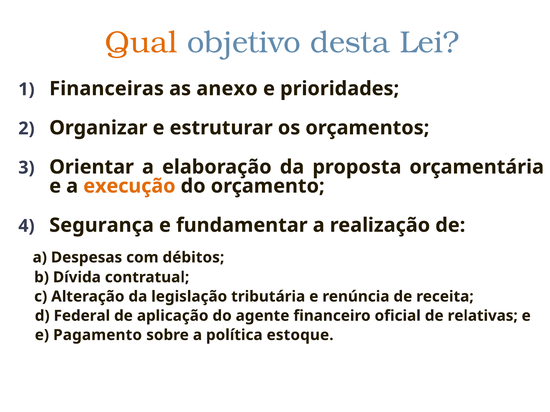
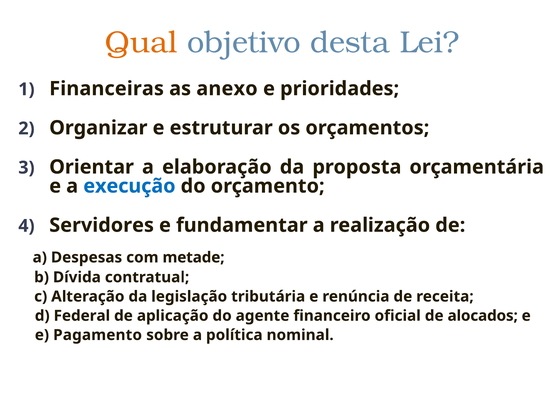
execução colour: orange -> blue (129, 186)
Segurança: Segurança -> Servidores (102, 226)
débitos: débitos -> metade (194, 258)
relativas: relativas -> alocados (483, 316)
estoque: estoque -> nominal (300, 335)
